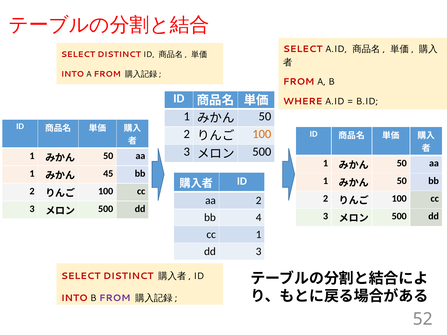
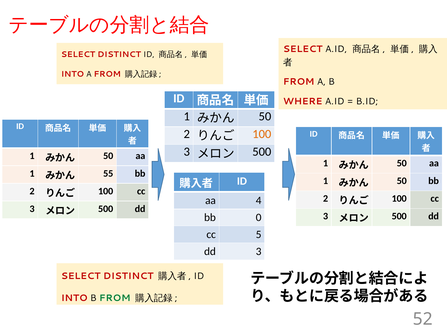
45: 45 -> 55 (108, 174)
aa 2: 2 -> 4 (259, 201)
4: 4 -> 0 (259, 218)
cc 1: 1 -> 5 (259, 235)
FROM colour: purple -> green (115, 298)
